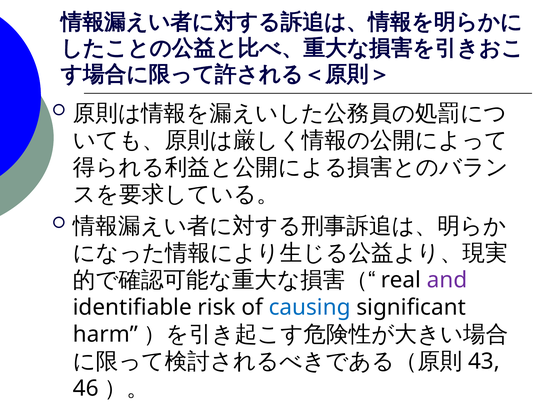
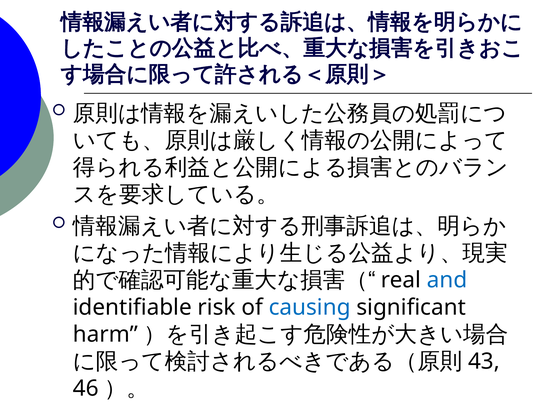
and colour: purple -> blue (447, 280)
